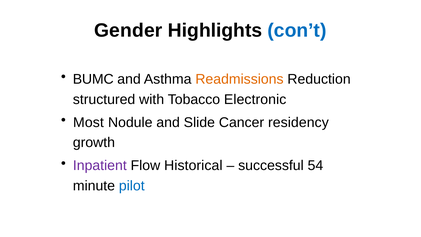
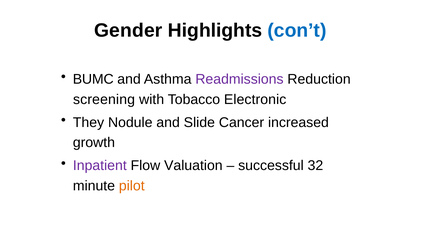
Readmissions colour: orange -> purple (239, 79)
structured: structured -> screening (104, 99)
Most: Most -> They (88, 122)
residency: residency -> increased (298, 122)
Historical: Historical -> Valuation (193, 166)
54: 54 -> 32 (315, 166)
pilot colour: blue -> orange (132, 186)
